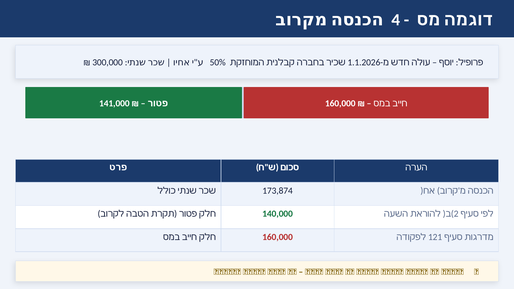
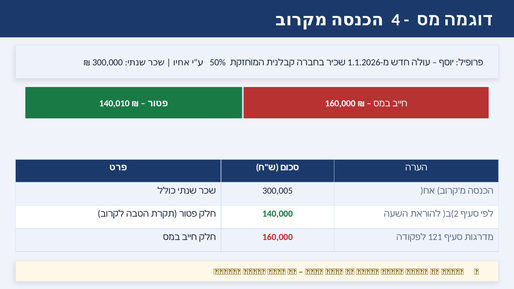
141,000: 141,000 -> 140,010 (114, 103)
173,874: 173,874 -> 300,005 (278, 191)
